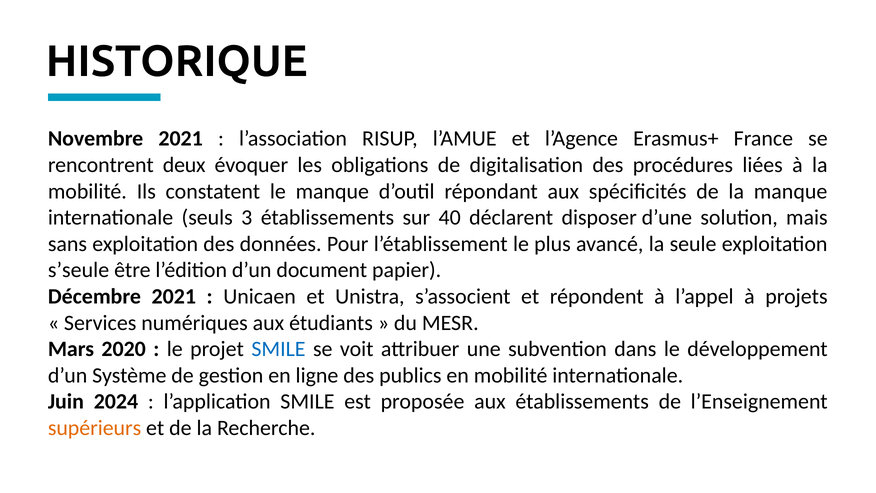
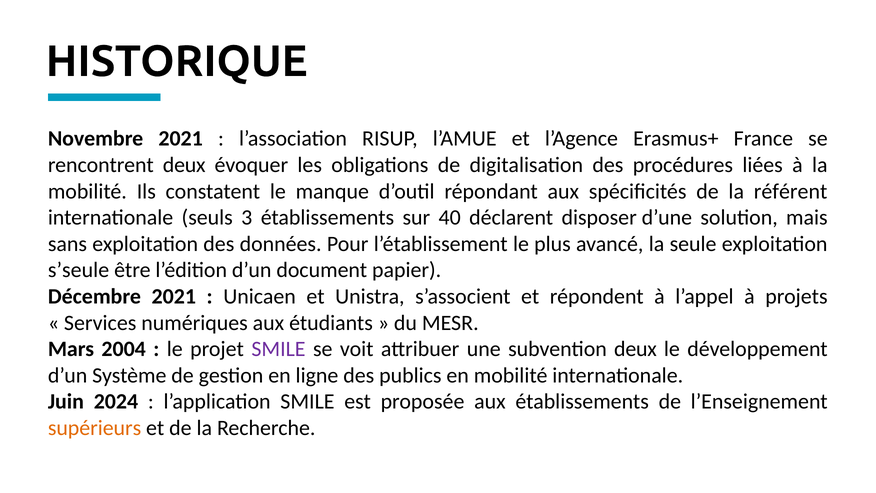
la manque: manque -> référent (791, 191)
2020: 2020 -> 2004 (124, 349)
SMILE colour: blue -> purple (278, 349)
subvention dans: dans -> deux (635, 349)
